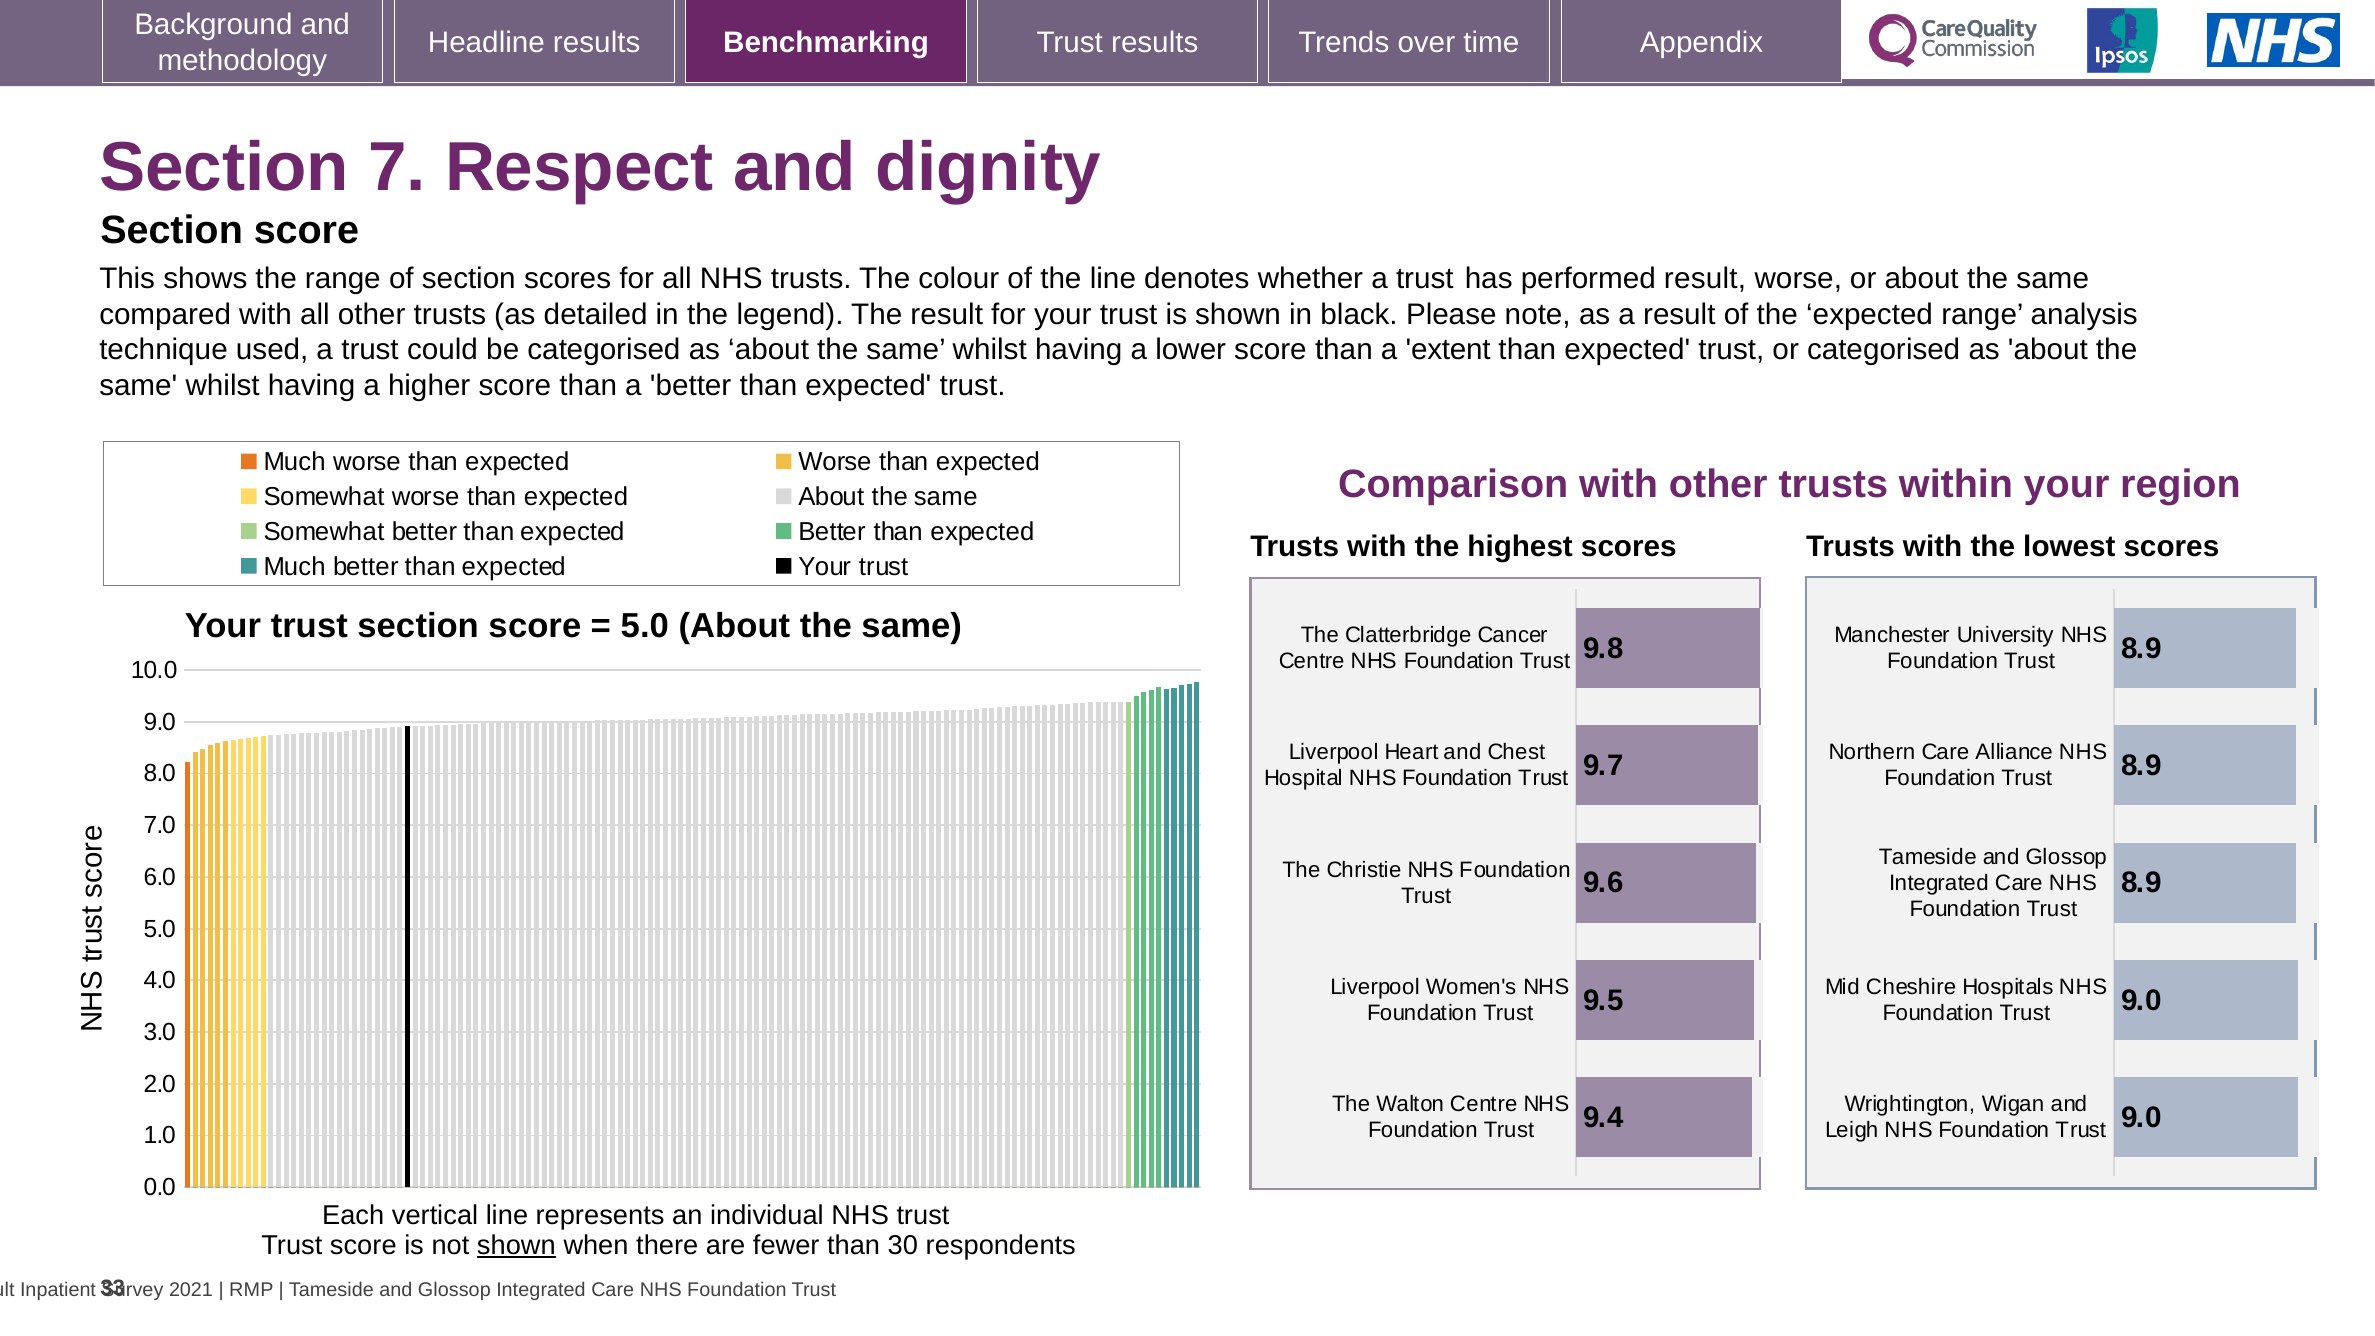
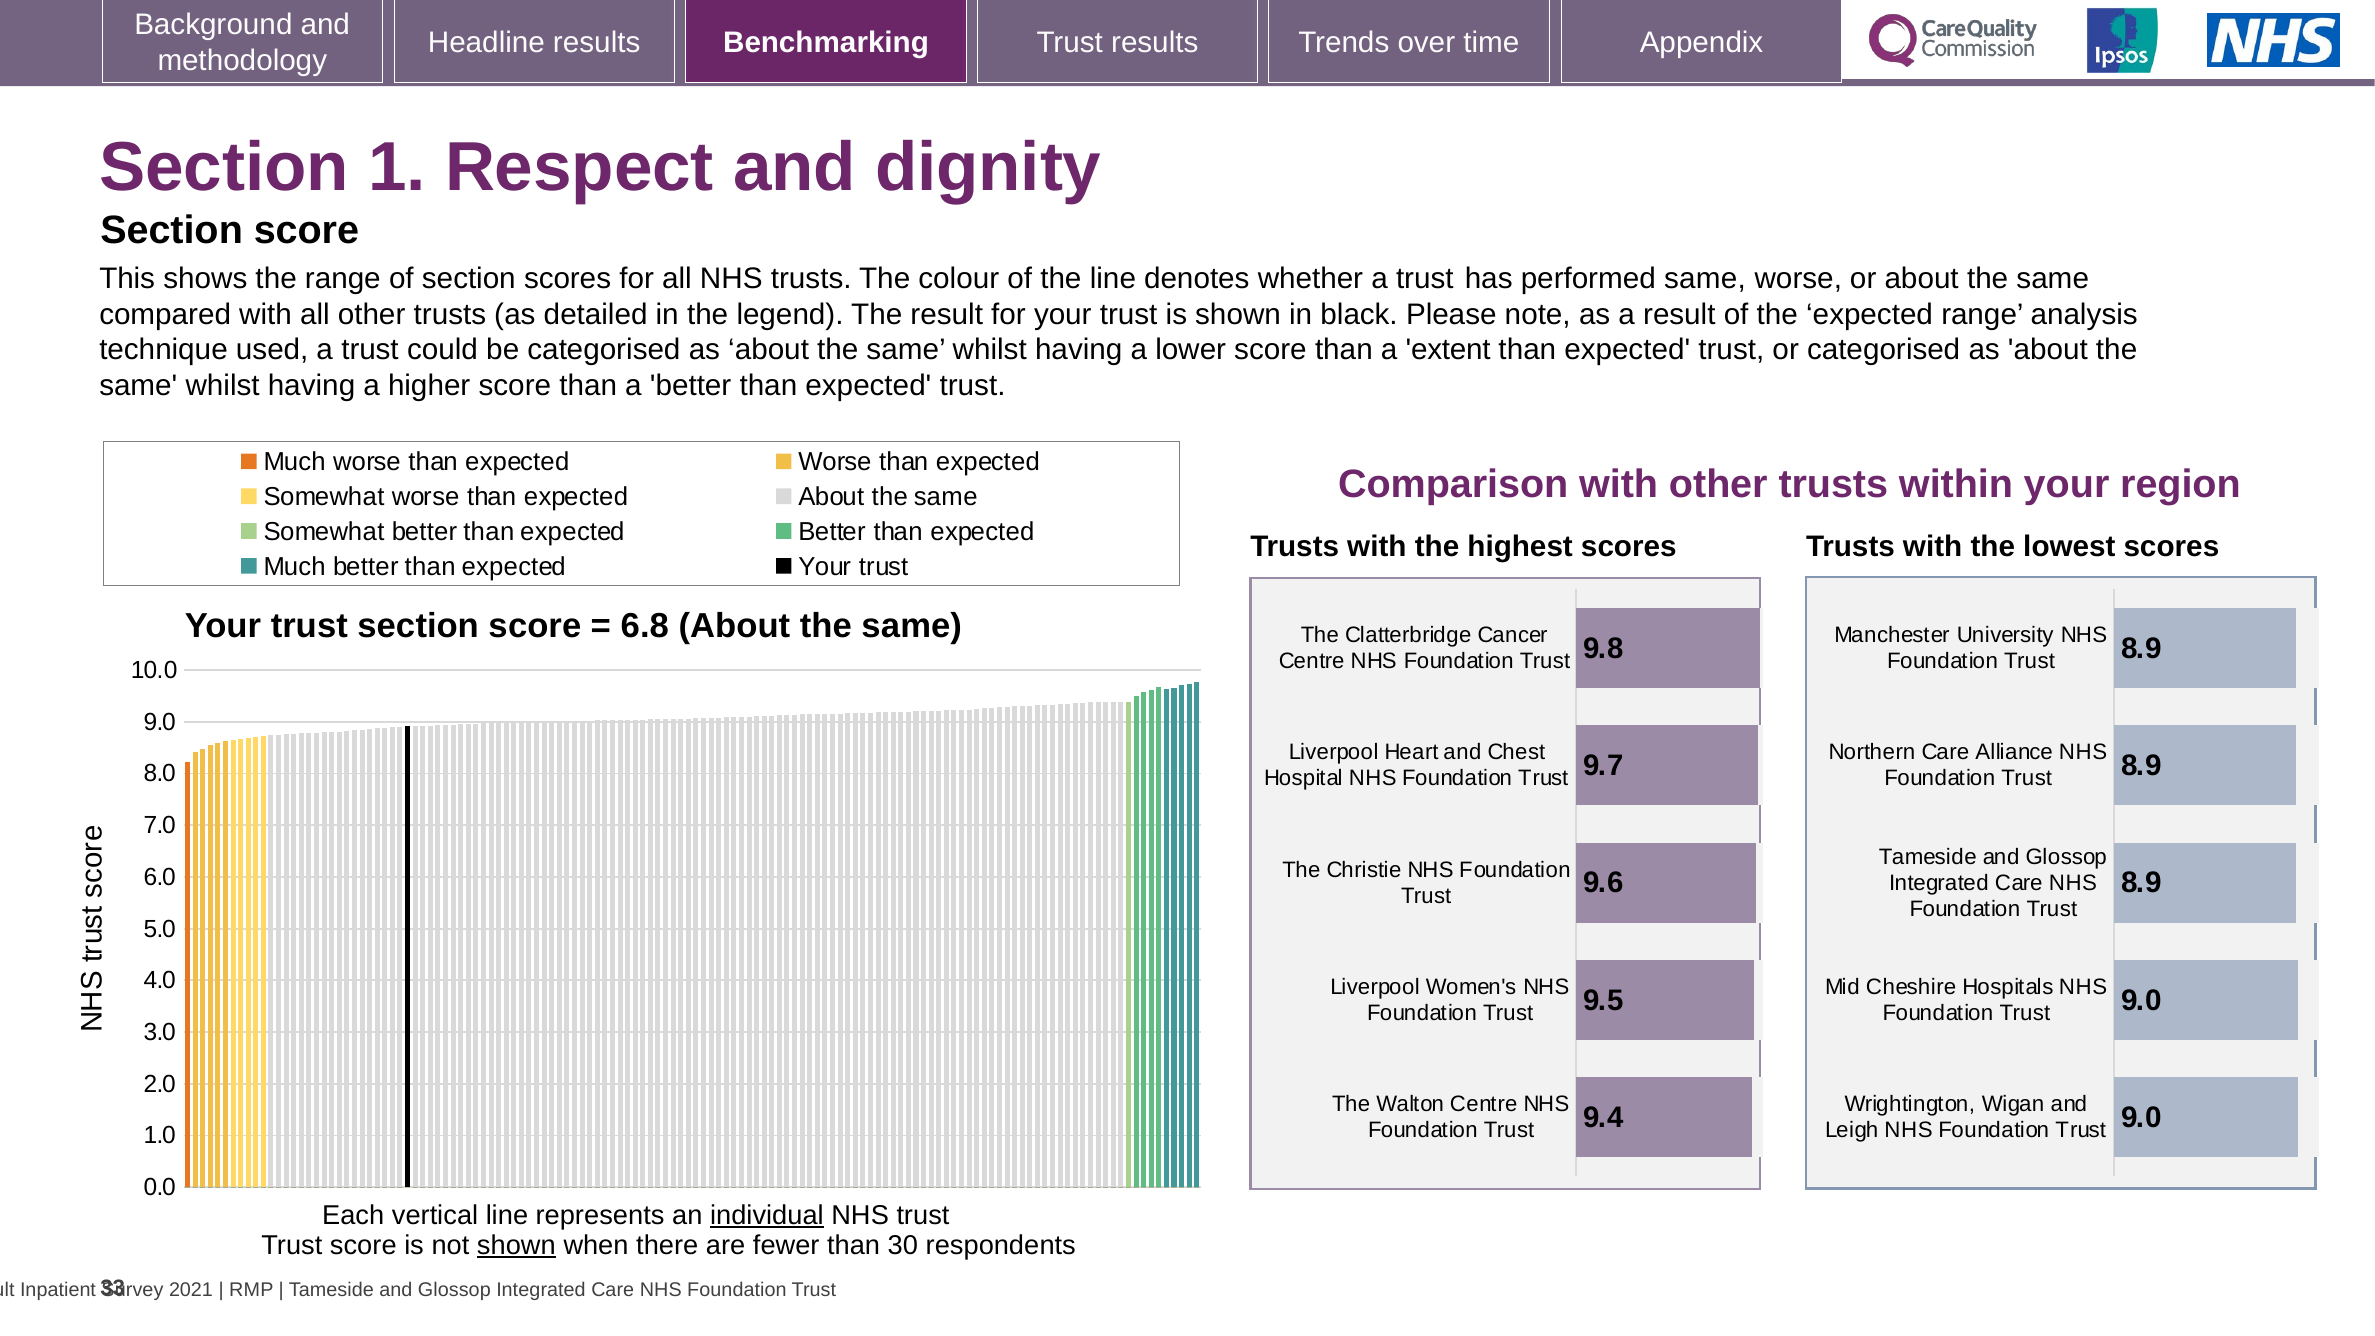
7: 7 -> 1 (397, 168)
performed result: result -> same (1705, 279)
5.0: 5.0 -> 6.8 (645, 626)
individual underline: none -> present (767, 1215)
